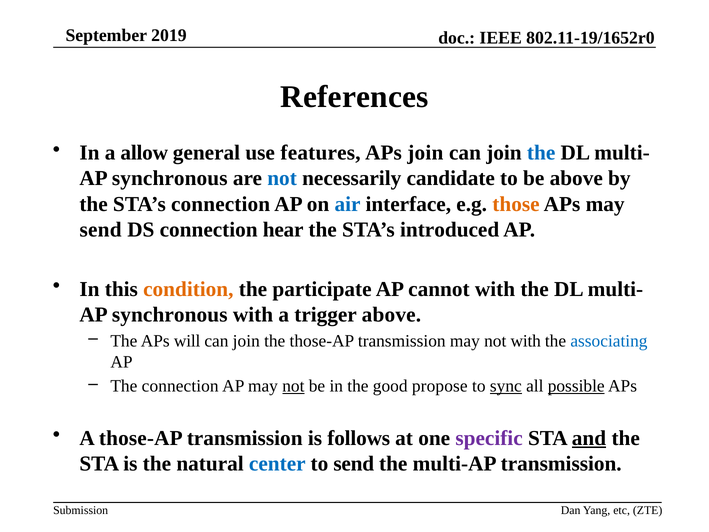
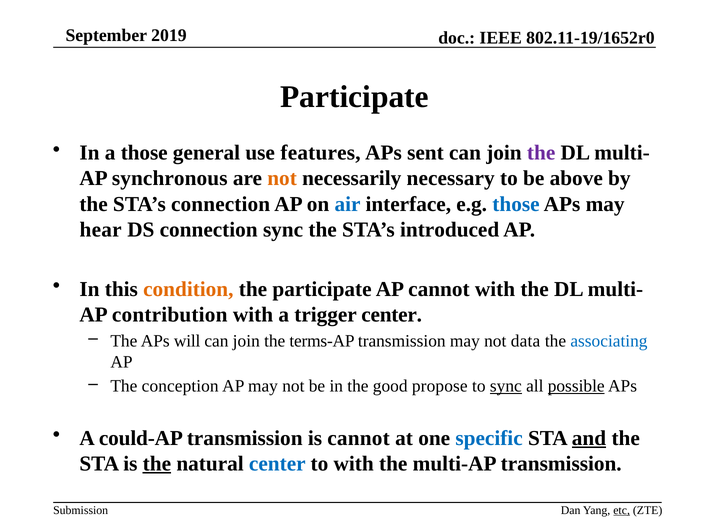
References: References -> Participate (354, 97)
a allow: allow -> those (144, 153)
APs join: join -> sent (425, 153)
the colour: blue -> purple (541, 153)
not colour: blue -> orange (282, 178)
candidate: candidate -> necessary (451, 178)
those colour: orange -> blue (516, 204)
send: send -> hear (101, 229)
connection hear: hear -> sync (283, 229)
synchronous: synchronous -> contribution (170, 314)
trigger above: above -> center (392, 314)
the those-AP: those-AP -> terms-AP (322, 341)
not with: with -> data (526, 341)
The connection: connection -> conception (180, 386)
not underline: present -> none (293, 386)
A those-AP: those-AP -> could-AP (141, 438)
is follows: follows -> cannot (359, 438)
specific colour: purple -> blue (489, 438)
the underline: none -> present (157, 463)
to send: send -> with (354, 463)
etc underline: none -> present (622, 510)
